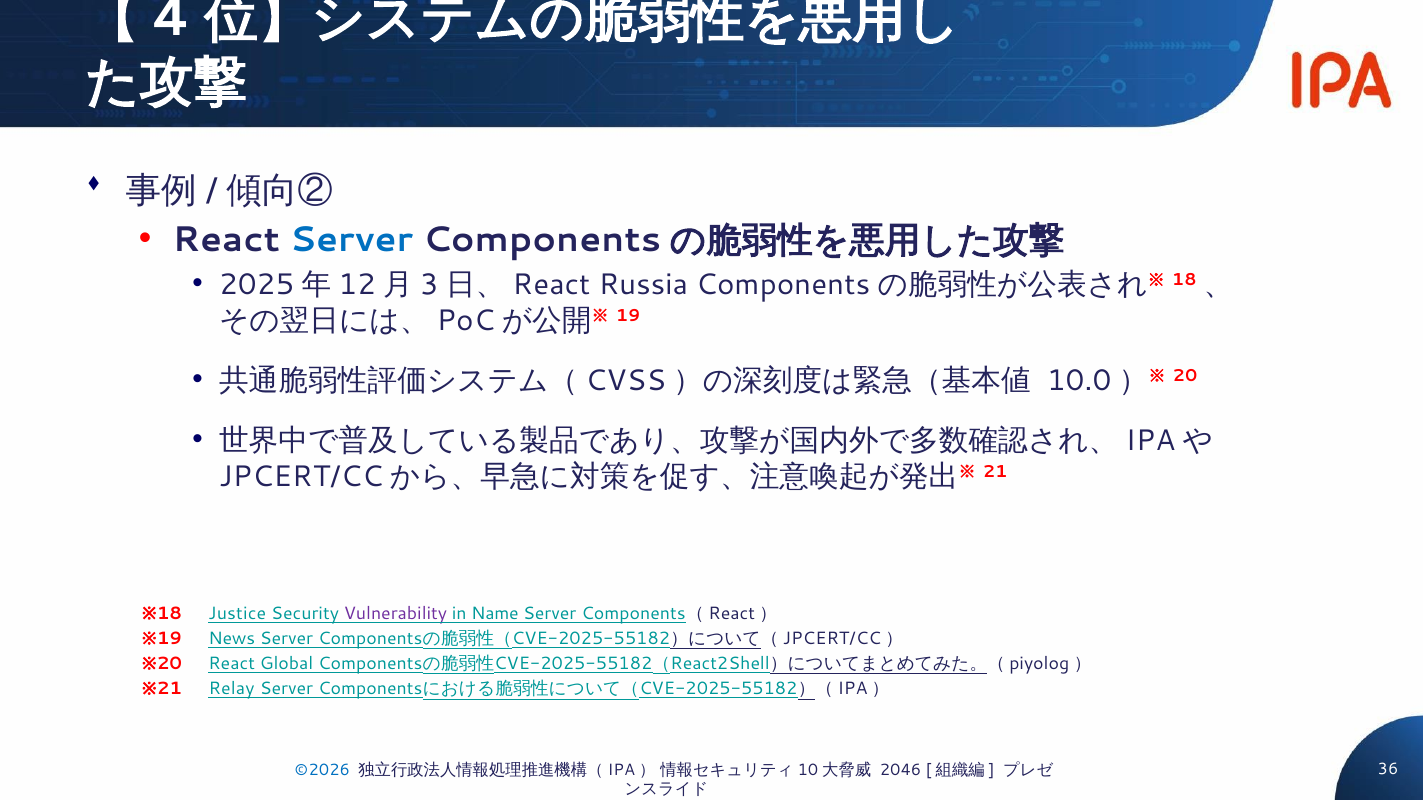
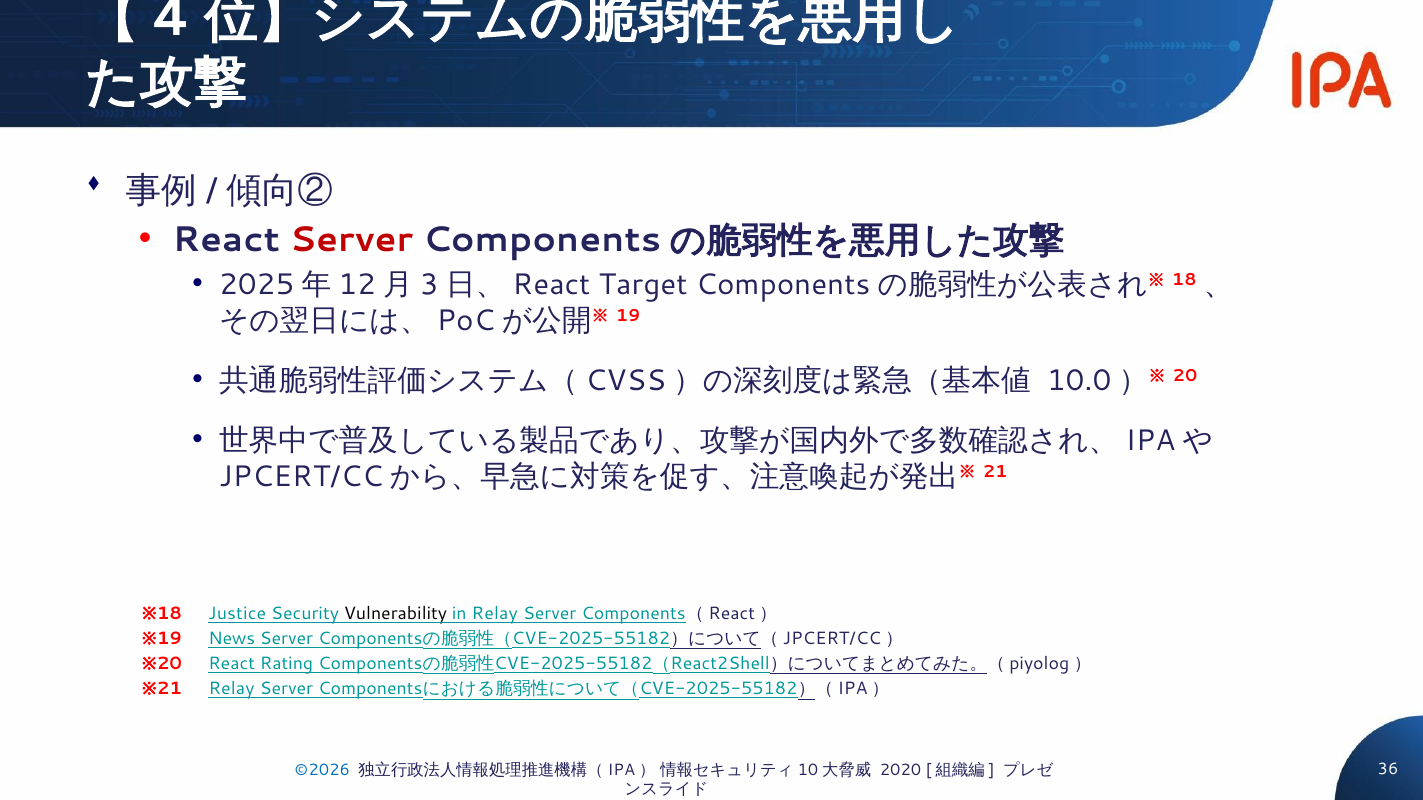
Server colour: blue -> red (351, 240)
Russia: Russia -> Target (643, 285)
Vulnerability colour: purple -> black (395, 614)
in Name: Name -> Relay (495, 614)
Global: Global -> Rating (286, 664)
2046: 2046 -> 2020 (901, 770)
